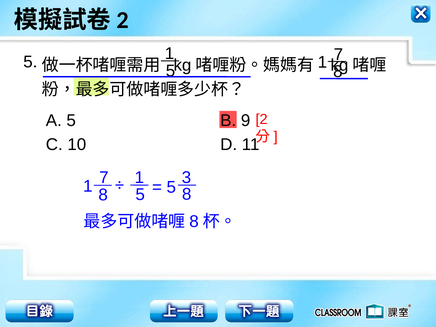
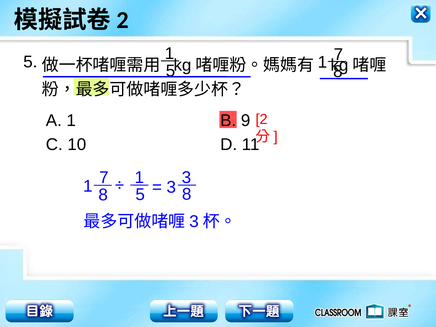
A 5: 5 -> 1 (71, 121)
5: 5 -> 3 (171, 187)
8: 8 -> 3 (194, 221)
